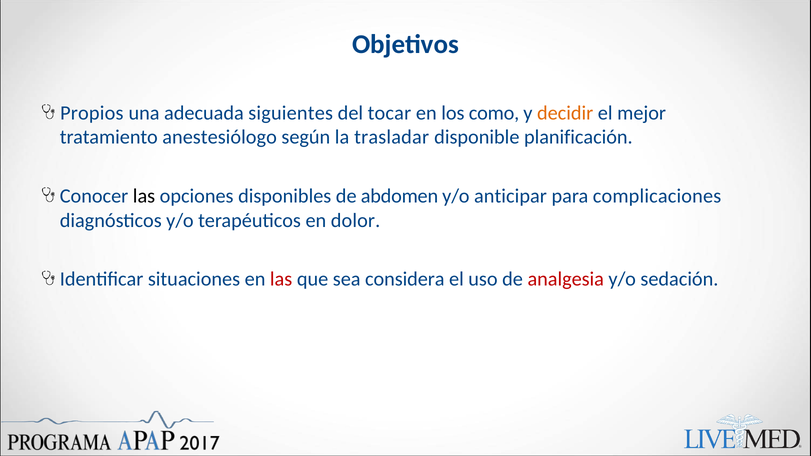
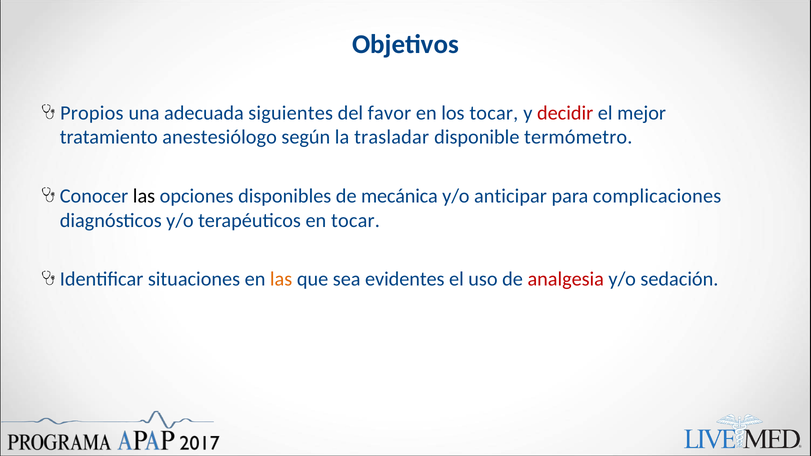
tocar: tocar -> favor (389, 113)
los como: como -> tocar (494, 113)
decidir colour: orange -> red (565, 113)
planificación: planificación -> termómetro (578, 137)
abdomen: abdomen -> mecánica (399, 196)
en dolor: dolor -> tocar (356, 220)
las colour: red -> orange (281, 279)
considera: considera -> evidentes (405, 279)
